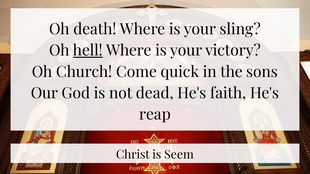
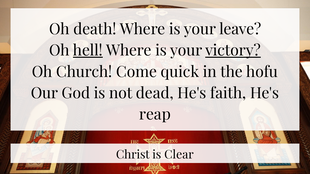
sling: sling -> leave (240, 29)
victory underline: none -> present (233, 51)
sons: sons -> hofu (262, 72)
Seem: Seem -> Clear (179, 155)
